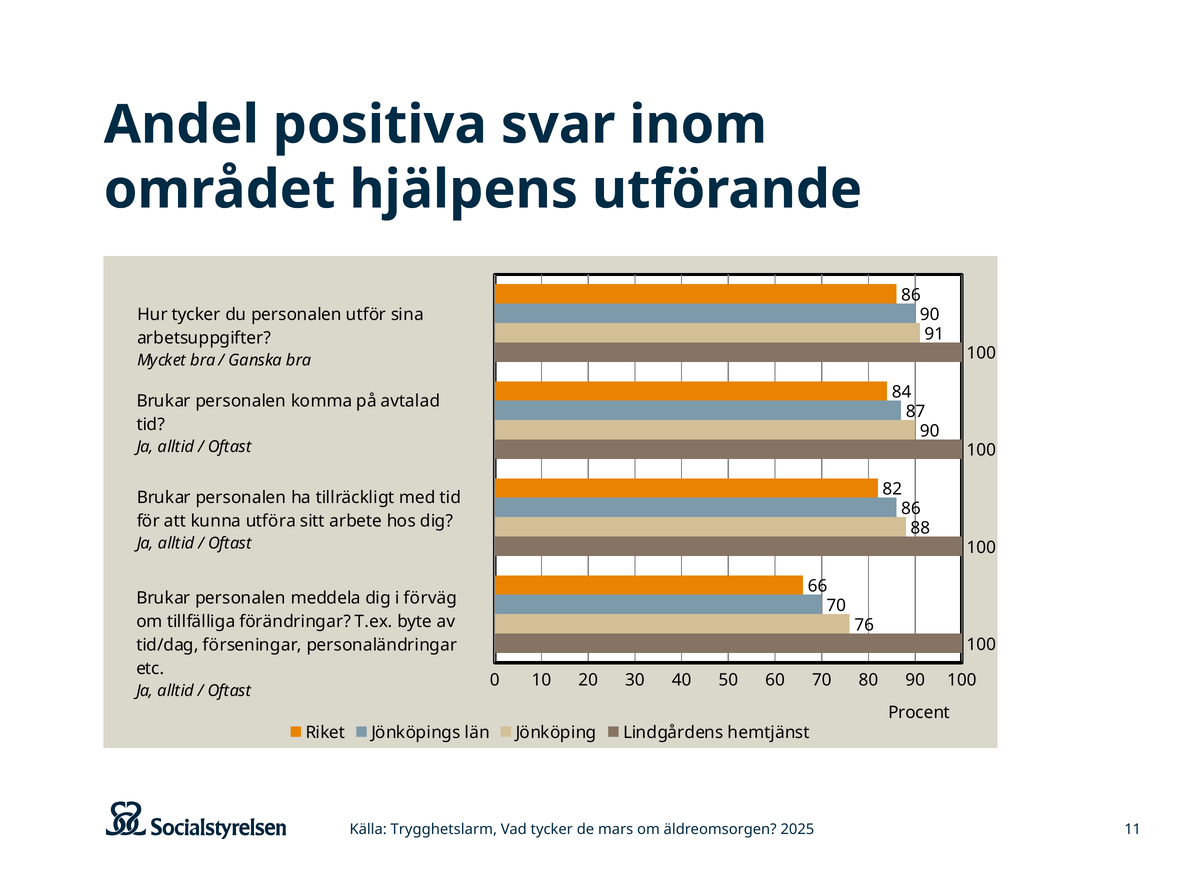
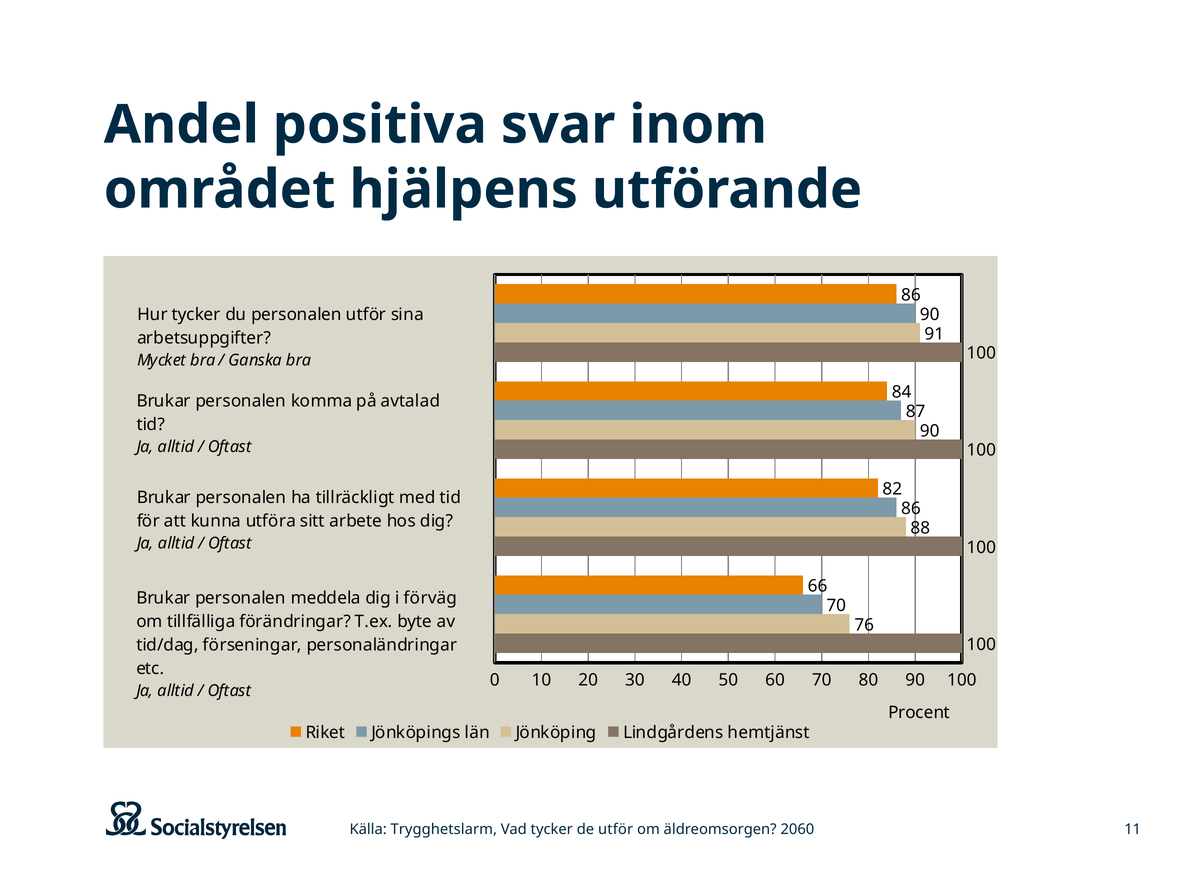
de mars: mars -> utför (616, 830)
2025: 2025 -> 2060 (797, 830)
